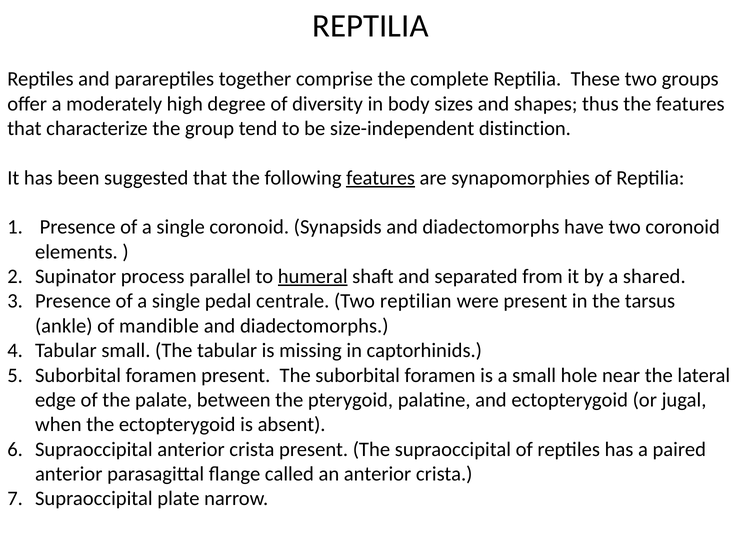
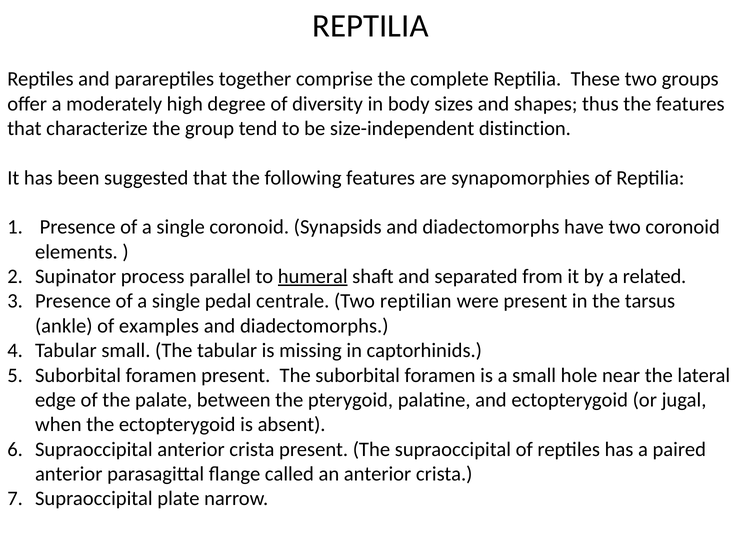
features underline: present -> none (381, 178)
shared: shared -> related (654, 277)
mandible: mandible -> examples (159, 326)
